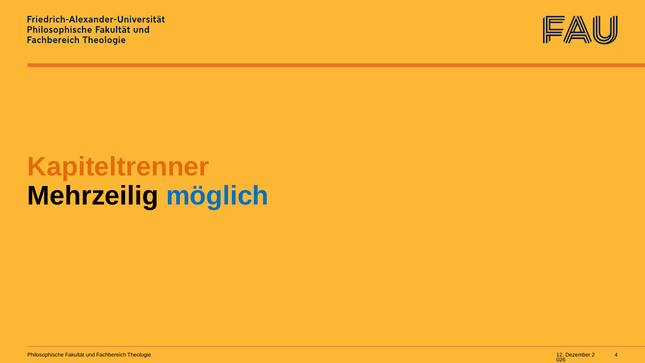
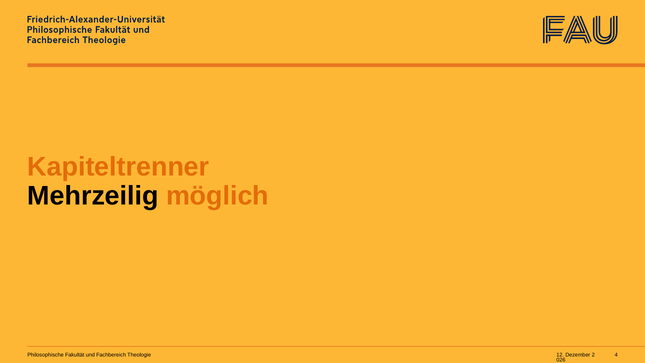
möglich colour: blue -> orange (217, 196)
